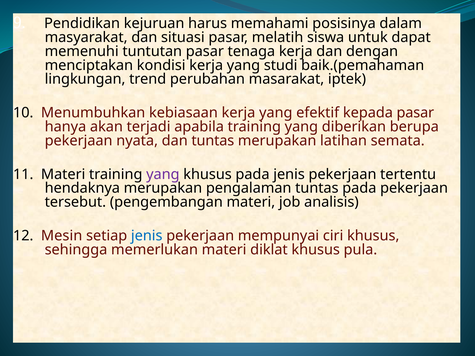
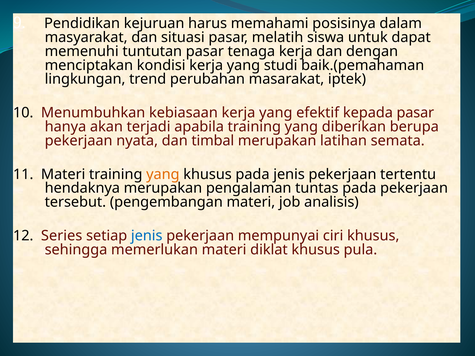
dan tuntas: tuntas -> timbal (213, 141)
yang colour: purple -> orange (163, 174)
Mesin: Mesin -> Series (62, 236)
